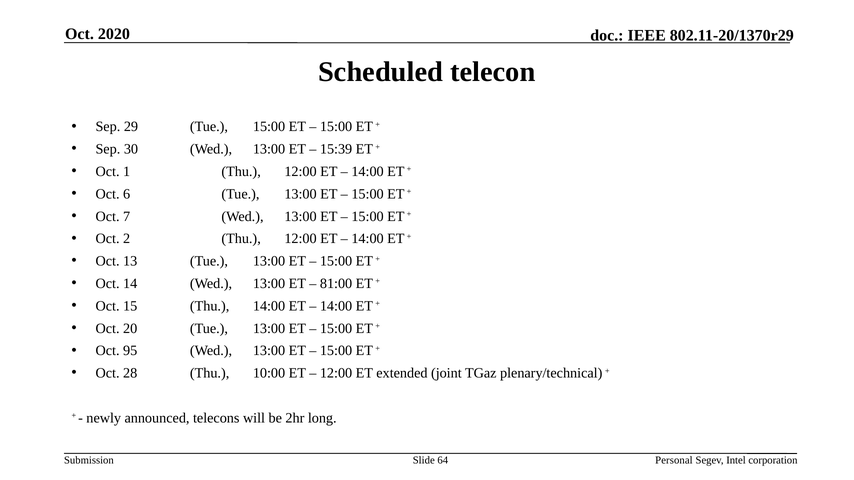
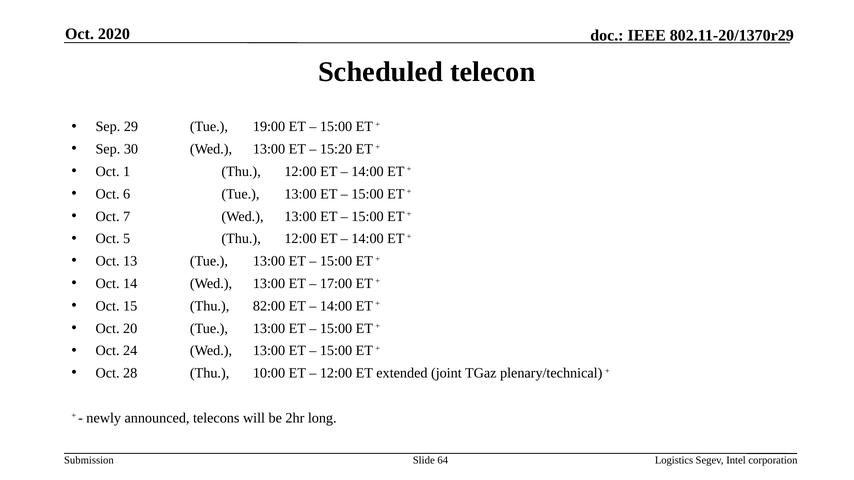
Tue 15:00: 15:00 -> 19:00 (269, 127)
15:39: 15:39 -> 15:20 (336, 149)
2: 2 -> 5 (127, 239)
81:00: 81:00 -> 17:00 (336, 284)
Thu 14:00: 14:00 -> 82:00 (269, 306)
95: 95 -> 24 (130, 351)
Personal: Personal -> Logistics (674, 461)
